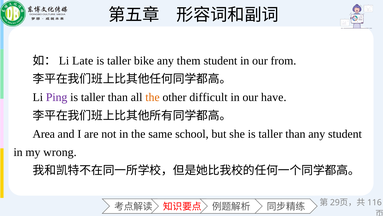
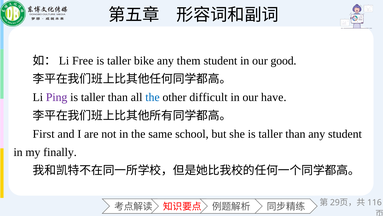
Late: Late -> Free (83, 61)
from: from -> good (283, 61)
the colour: orange -> blue (152, 97)
Area: Area -> First (44, 134)
wrong: wrong -> finally (60, 152)
